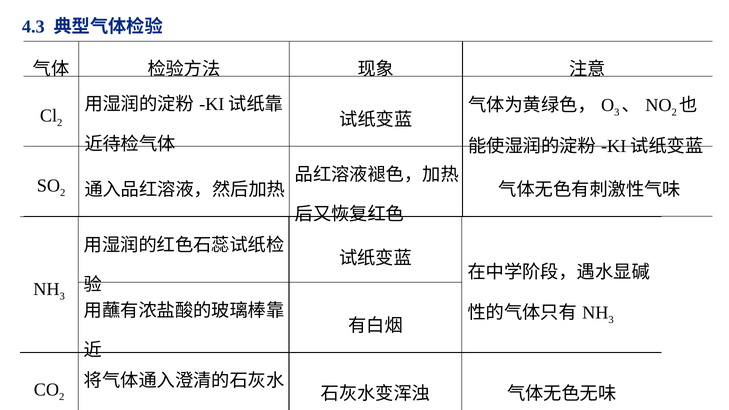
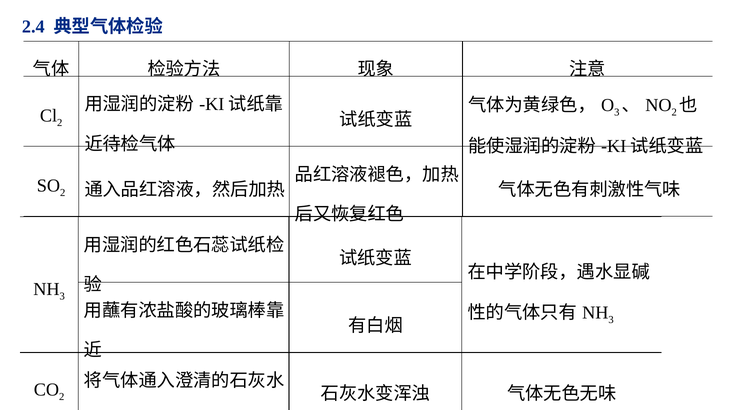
4.3: 4.3 -> 2.4 (33, 27)
